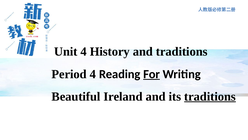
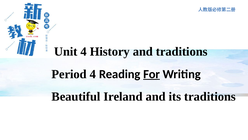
traditions underline: present -> none (210, 96)
